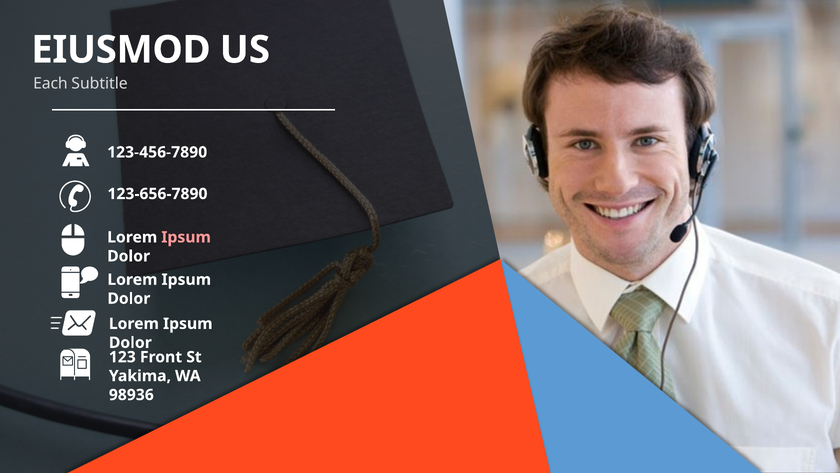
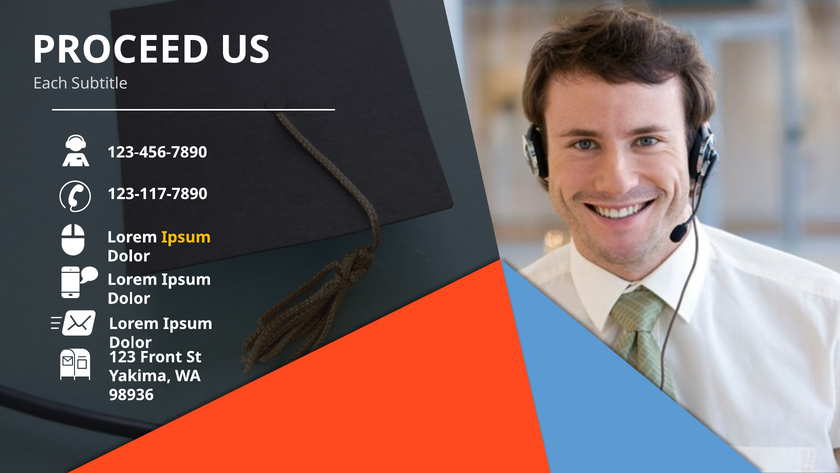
EIUSMOD: EIUSMOD -> PROCEED (121, 50)
123-656-7890: 123-656-7890 -> 123-117-7890 (157, 194)
Ipsum colour: pink -> yellow (186, 237)
